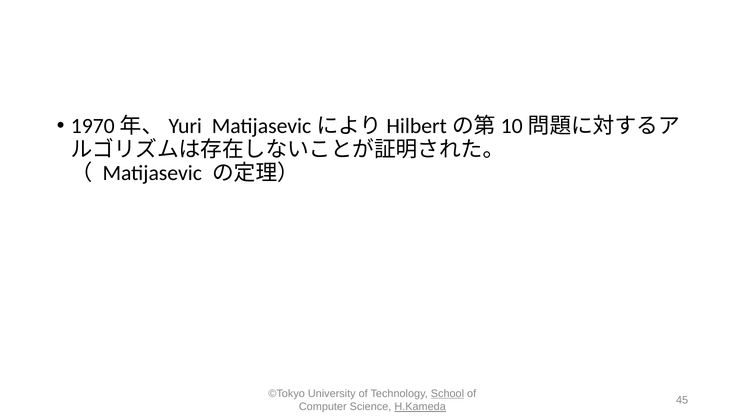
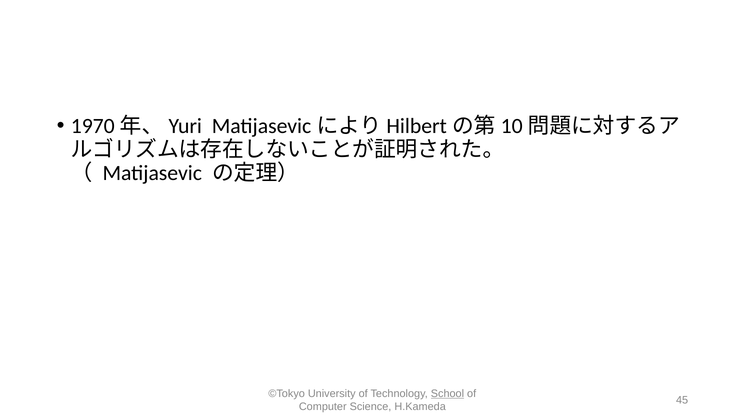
H.Kameda underline: present -> none (420, 407)
